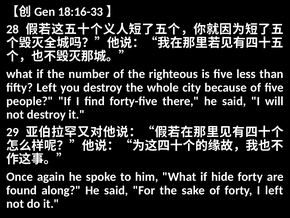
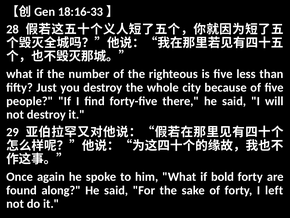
fifty Left: Left -> Just (47, 87)
hide: hide -> bold (223, 176)
